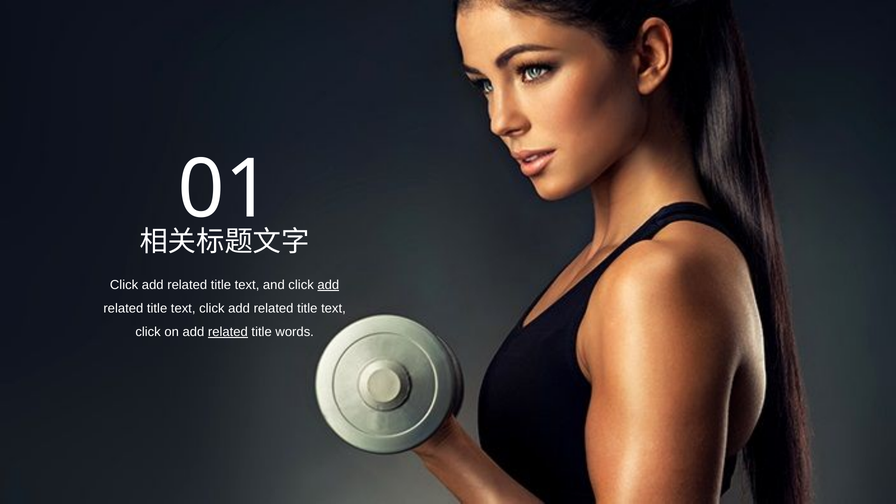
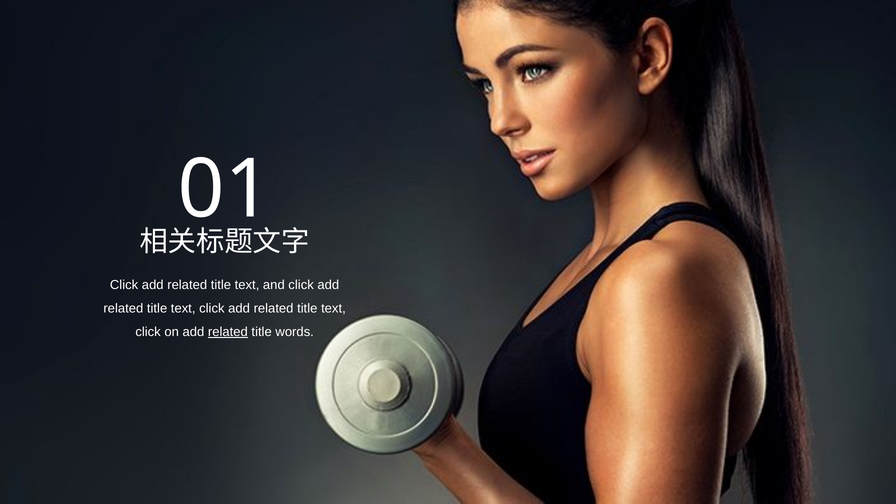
add underline: present -> none (328, 285)
